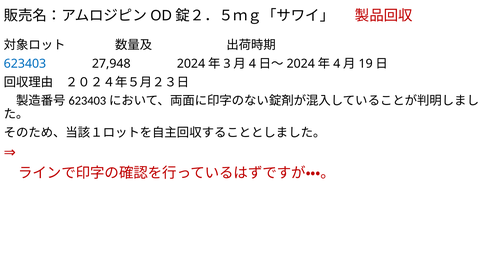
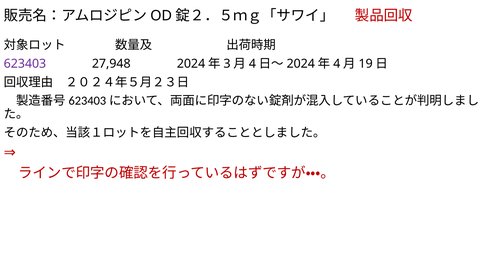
623403 colour: blue -> purple (25, 64)
